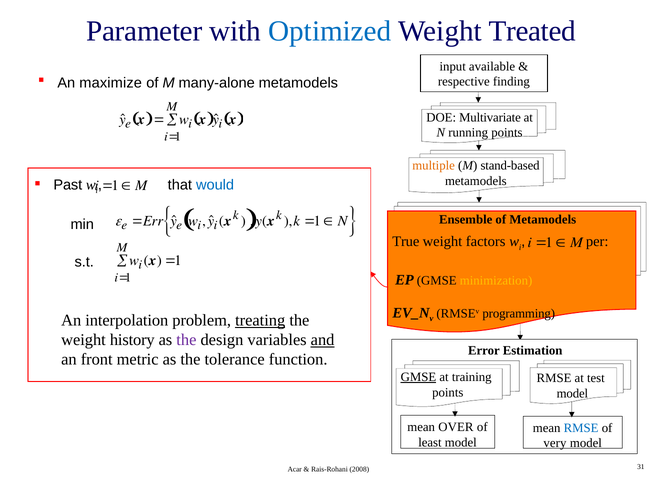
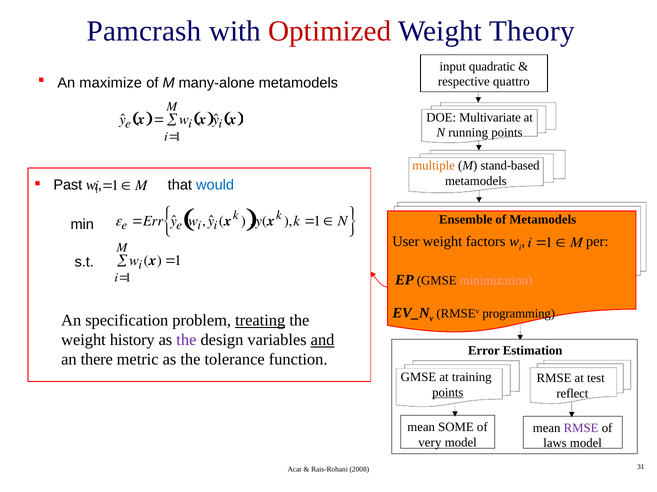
Parameter: Parameter -> Pamcrash (144, 31)
Optimized colour: blue -> red (330, 31)
Treated: Treated -> Theory (532, 31)
available: available -> quadratic (492, 67)
finding: finding -> quattro (511, 82)
True: True -> User (406, 242)
minimization colour: yellow -> pink (496, 281)
interpolation: interpolation -> specification (127, 321)
front: front -> there (97, 360)
GMSE underline: present -> none (418, 378)
points underline: none -> present (448, 393)
model: model -> reflect (572, 394)
OVER: OVER -> SOME (456, 428)
RMSE colour: blue -> purple (581, 428)
least: least -> very (430, 443)
very: very -> laws (555, 444)
